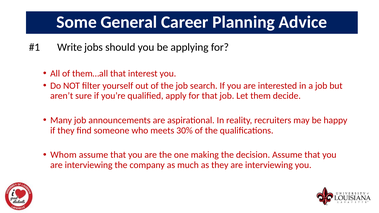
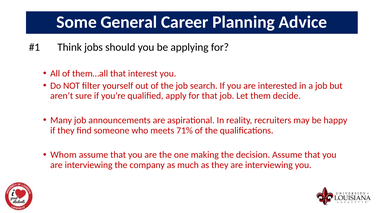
Write: Write -> Think (70, 47)
30%: 30% -> 71% (185, 131)
